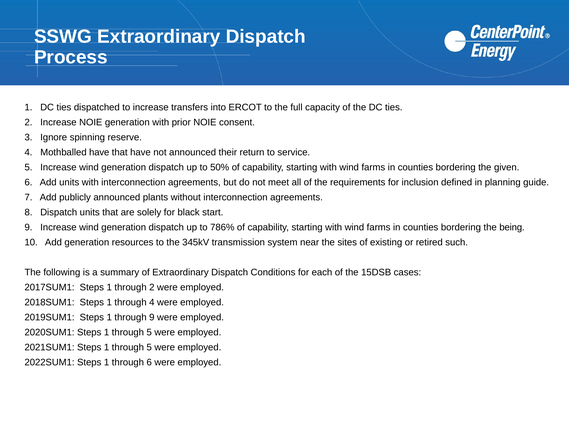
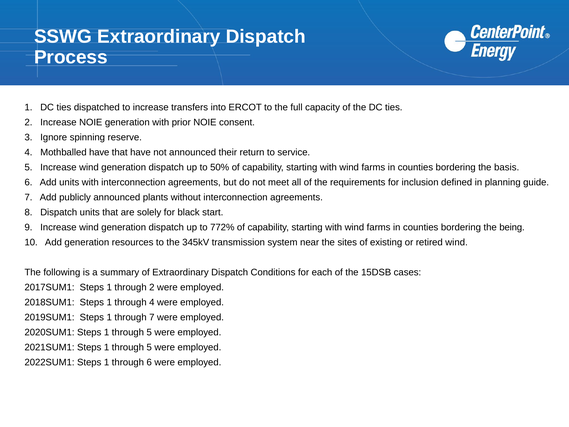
given: given -> basis (507, 167)
786%: 786% -> 772% (222, 227)
retired such: such -> wind (457, 242)
through 9: 9 -> 7 (152, 317)
